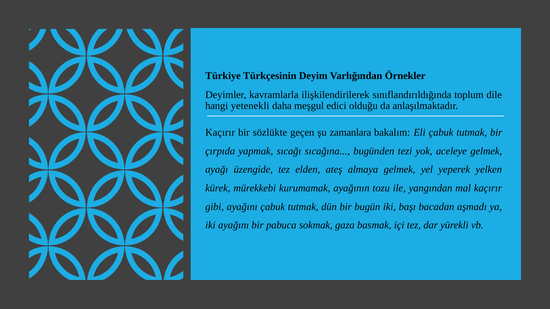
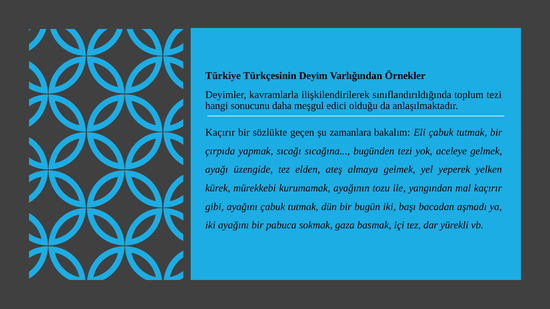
toplum dile: dile -> tezi (494, 95)
yetenekli: yetenekli -> sonucunu (250, 106)
